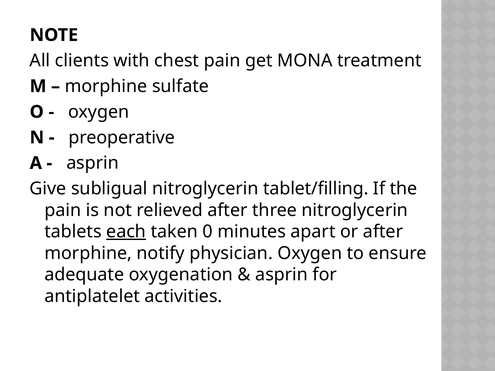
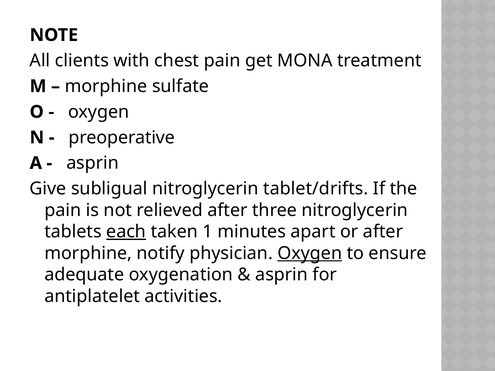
tablet/filling: tablet/filling -> tablet/drifts (316, 189)
0: 0 -> 1 (208, 232)
Oxygen underline: none -> present (310, 253)
